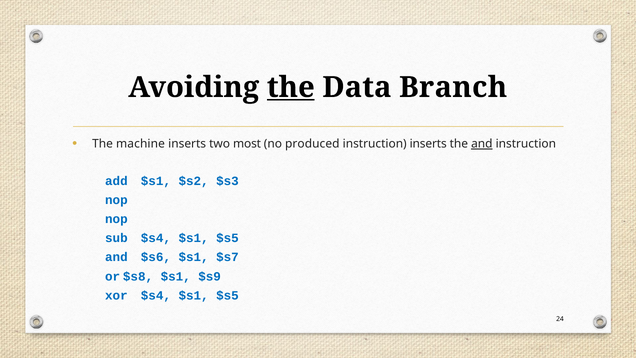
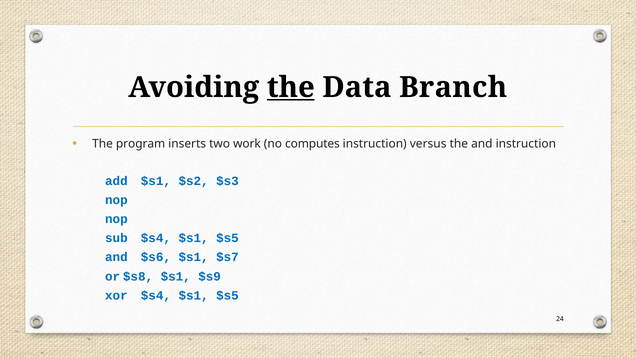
machine: machine -> program (141, 144)
most: most -> work (247, 144)
produced: produced -> computes (312, 144)
instruction inserts: inserts -> versus (428, 144)
and underline: present -> none (482, 144)
